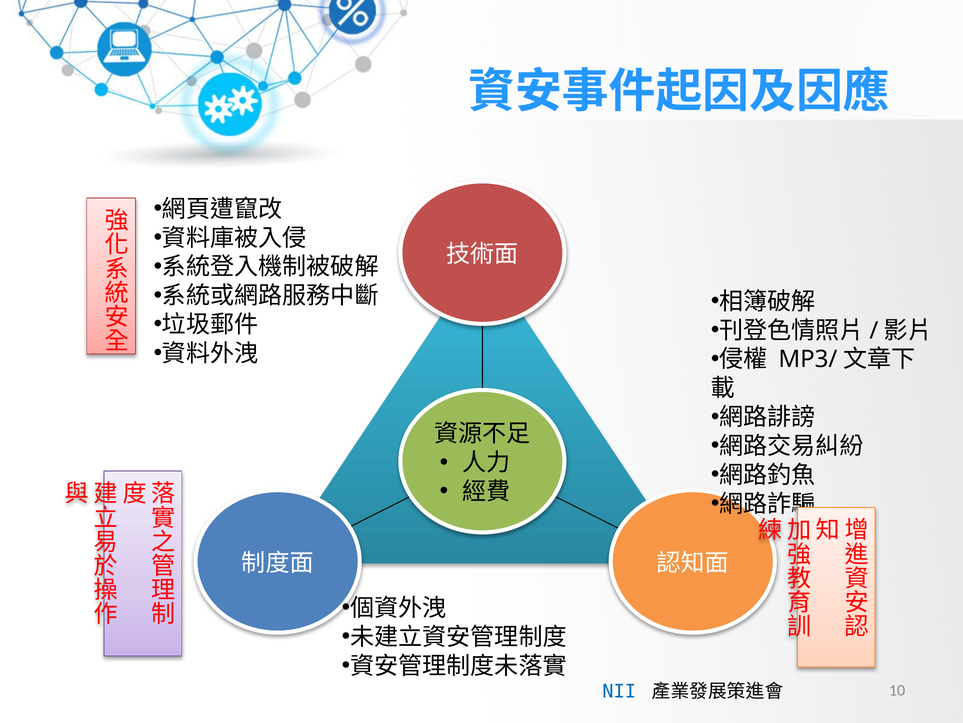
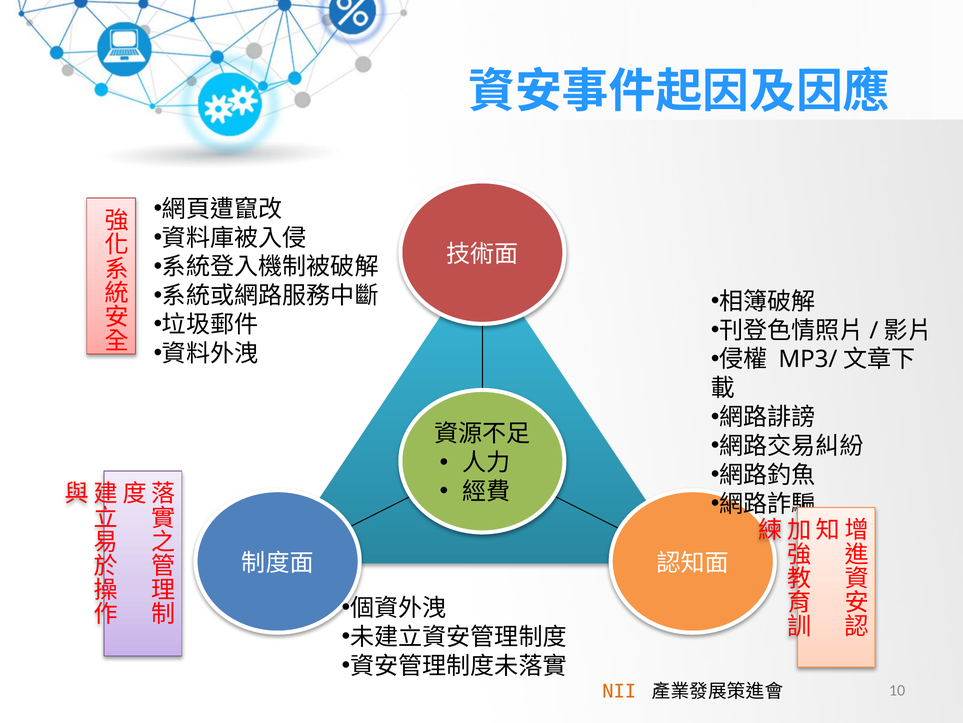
NII colour: blue -> orange (619, 691)
